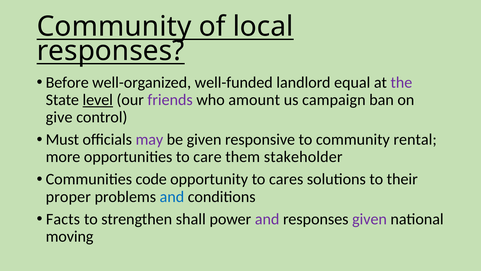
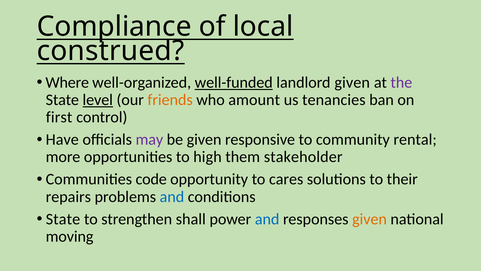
Community: Community -> Compliance (114, 26)
responses: responses -> construed (110, 51)
Before: Before -> Where (67, 82)
well-funded underline: none -> present (234, 82)
landlord equal: equal -> given (352, 82)
friends colour: purple -> orange (170, 100)
campaign: campaign -> tenancies (334, 100)
give: give -> first (59, 117)
Must: Must -> Have (62, 139)
care: care -> high (207, 157)
proper: proper -> repairs (68, 196)
Facts: Facts -> State (63, 219)
and colour: purple -> blue (267, 219)
given colour: purple -> orange (370, 219)
